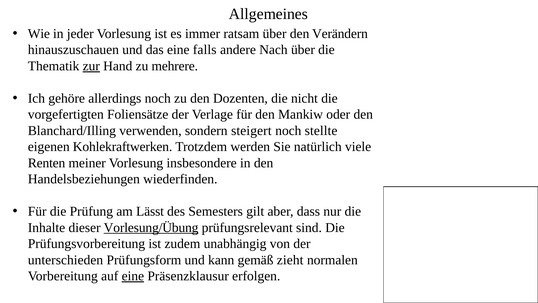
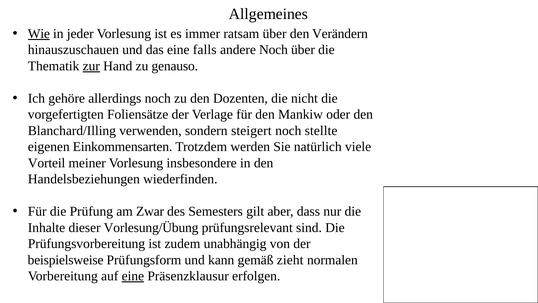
Wie underline: none -> present (39, 34)
andere Nach: Nach -> Noch (274, 50)
mehrere: mehrere -> genauso (175, 66)
Kohlekraftwerken: Kohlekraftwerken -> Einkommensarten (123, 147)
Renten: Renten -> Vorteil (47, 163)
Lässt: Lässt -> Zwar (150, 211)
Vorlesung/Übung underline: present -> none (151, 227)
unterschieden: unterschieden -> beispielsweise (66, 260)
